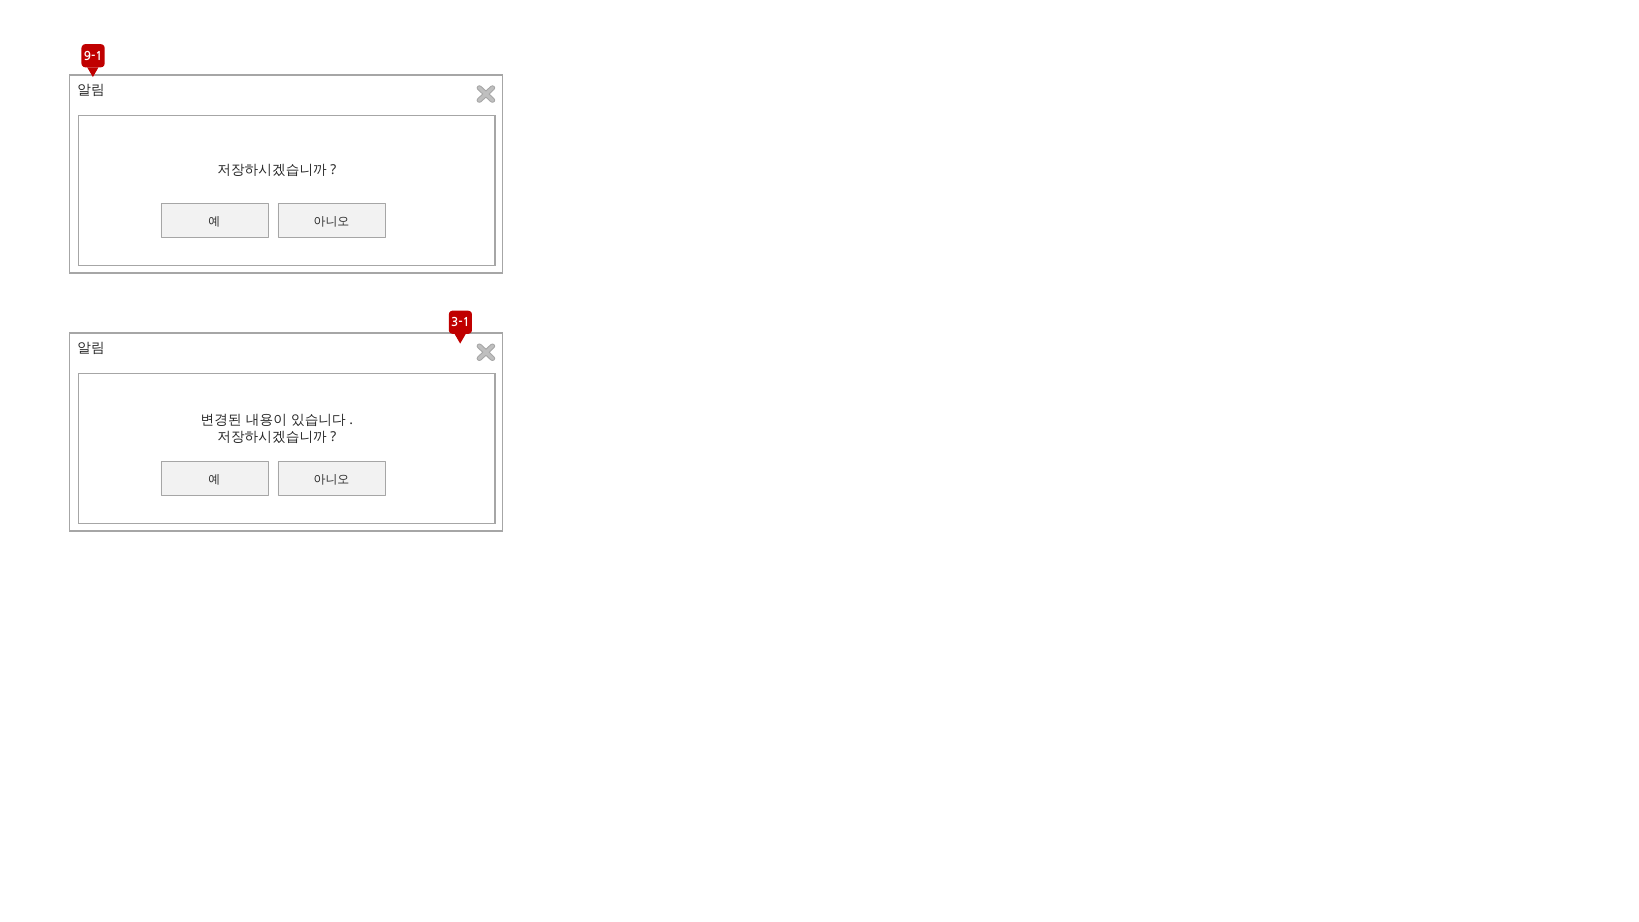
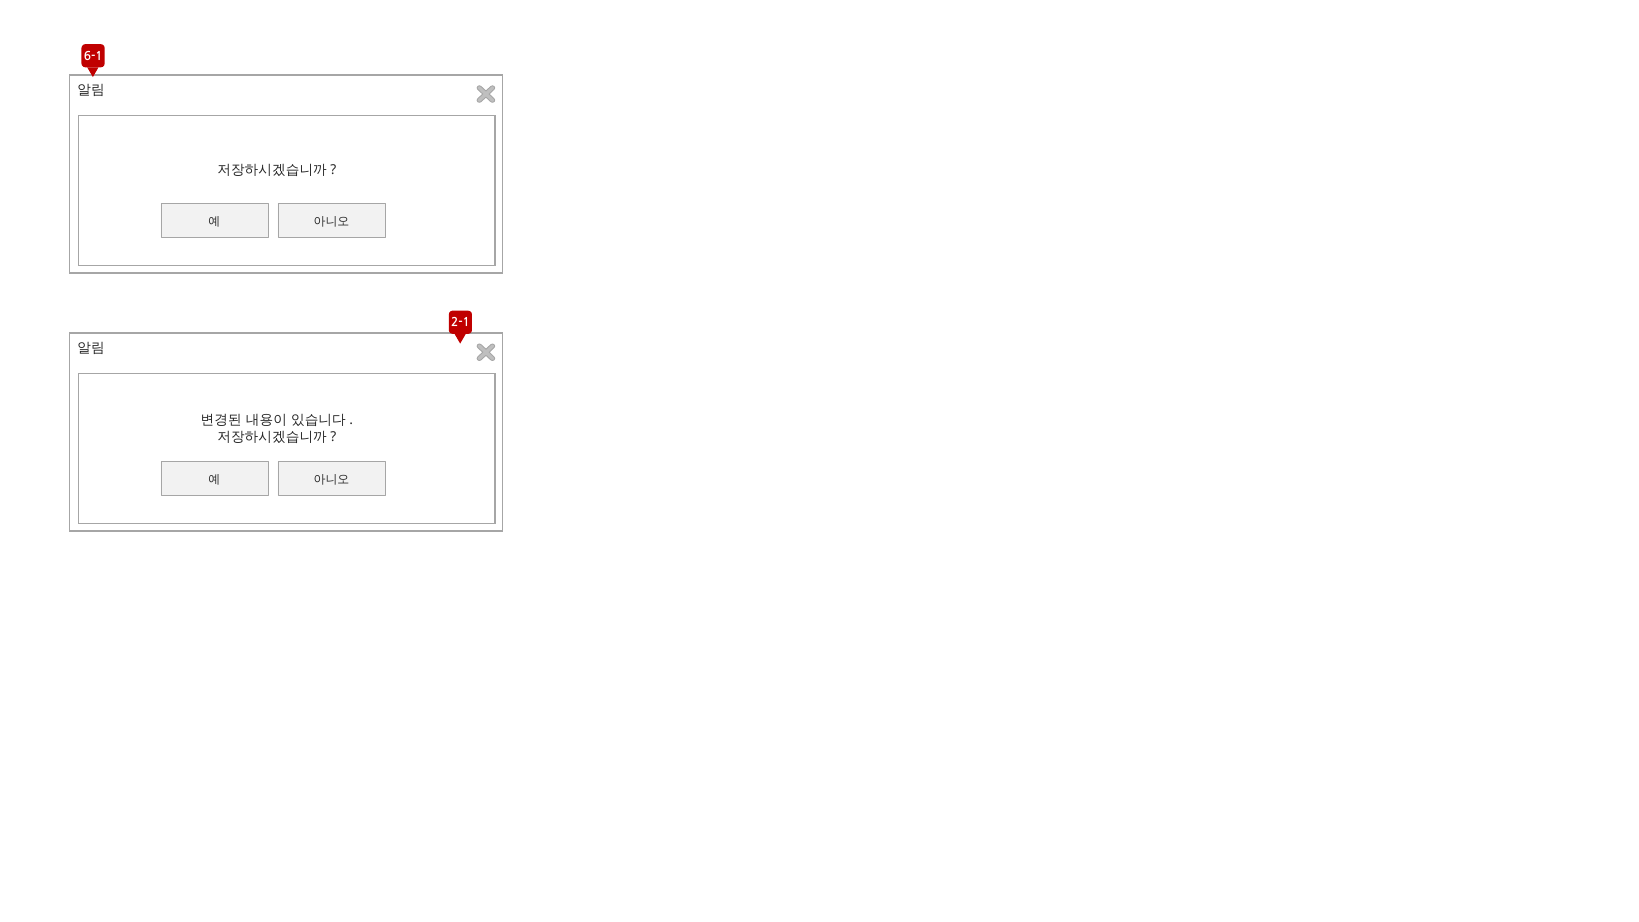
9-1: 9-1 -> 6-1 (93, 56)
3-1: 3-1 -> 2-1 (461, 323)
